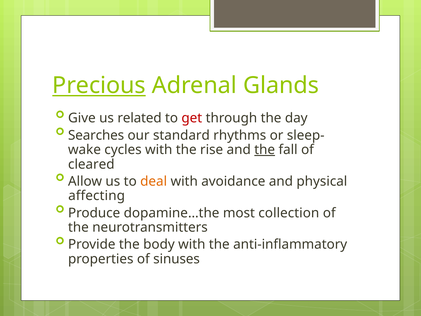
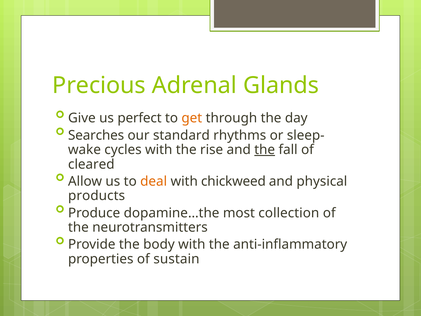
Precious underline: present -> none (99, 85)
related: related -> perfect (140, 118)
get colour: red -> orange (192, 118)
avoidance: avoidance -> chickweed (233, 181)
affecting: affecting -> products (97, 196)
sinuses: sinuses -> sustain (176, 259)
